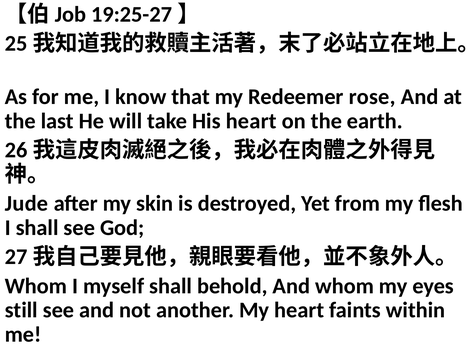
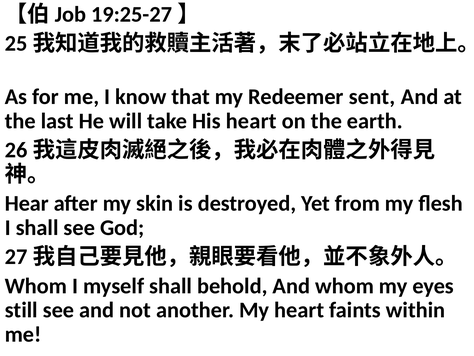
rose: rose -> sent (372, 97)
Jude: Jude -> Hear (27, 203)
